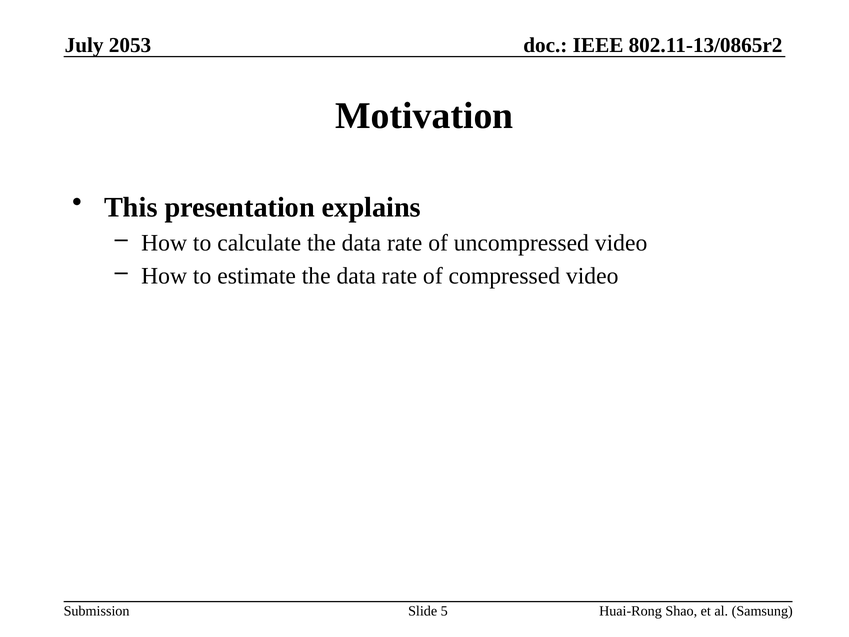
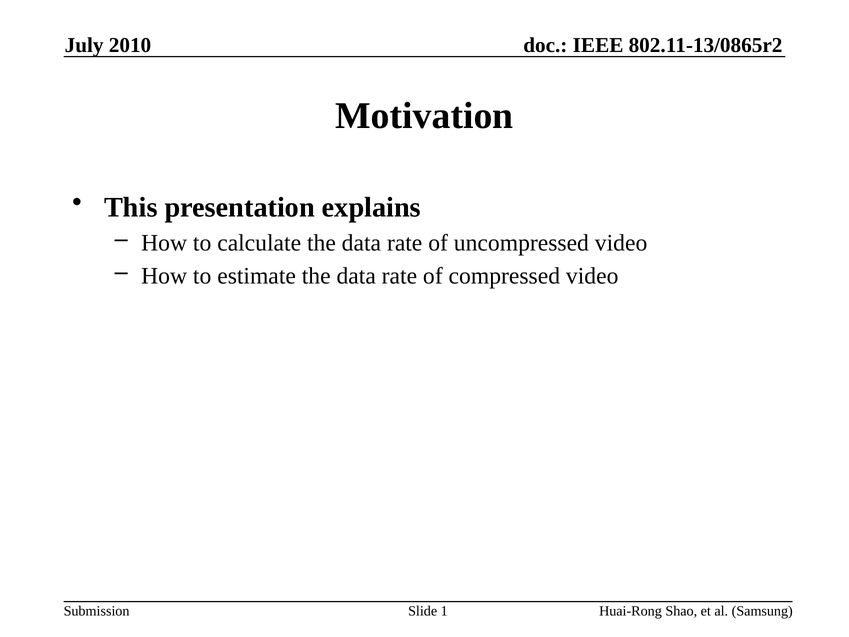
2053: 2053 -> 2010 (130, 45)
5: 5 -> 1 (444, 611)
